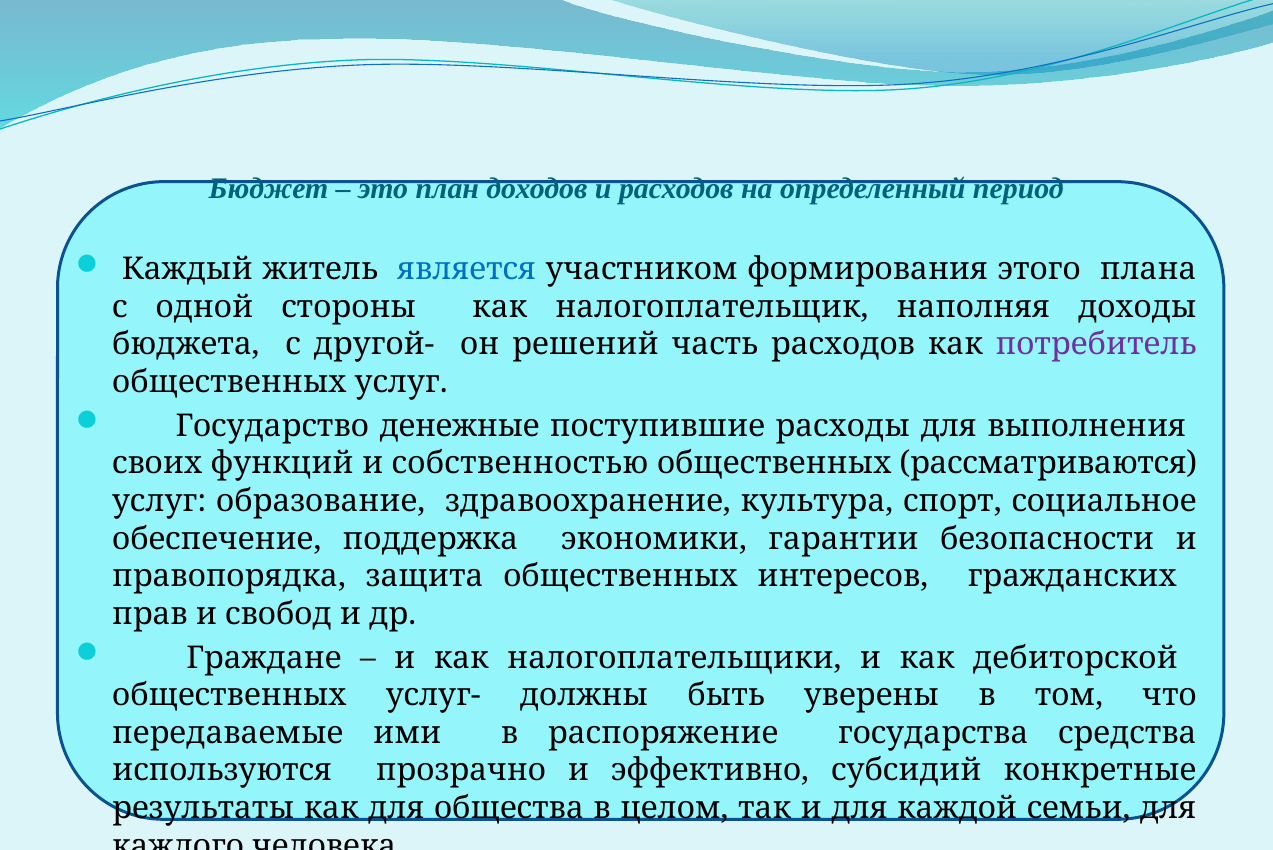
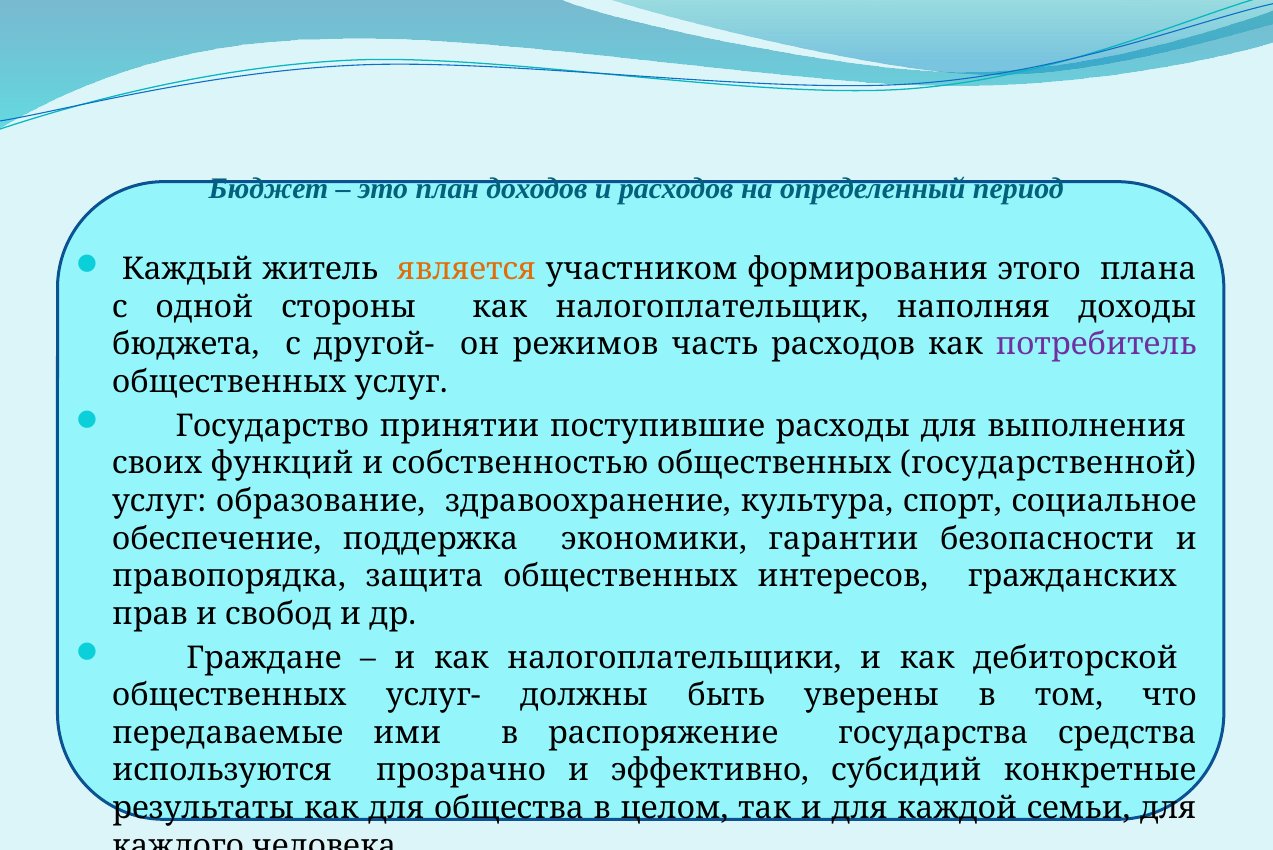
является colour: blue -> orange (467, 269)
решений: решений -> режимов (585, 345)
денежные: денежные -> принятии (459, 426)
рассматриваются: рассматриваются -> государственной (1048, 464)
